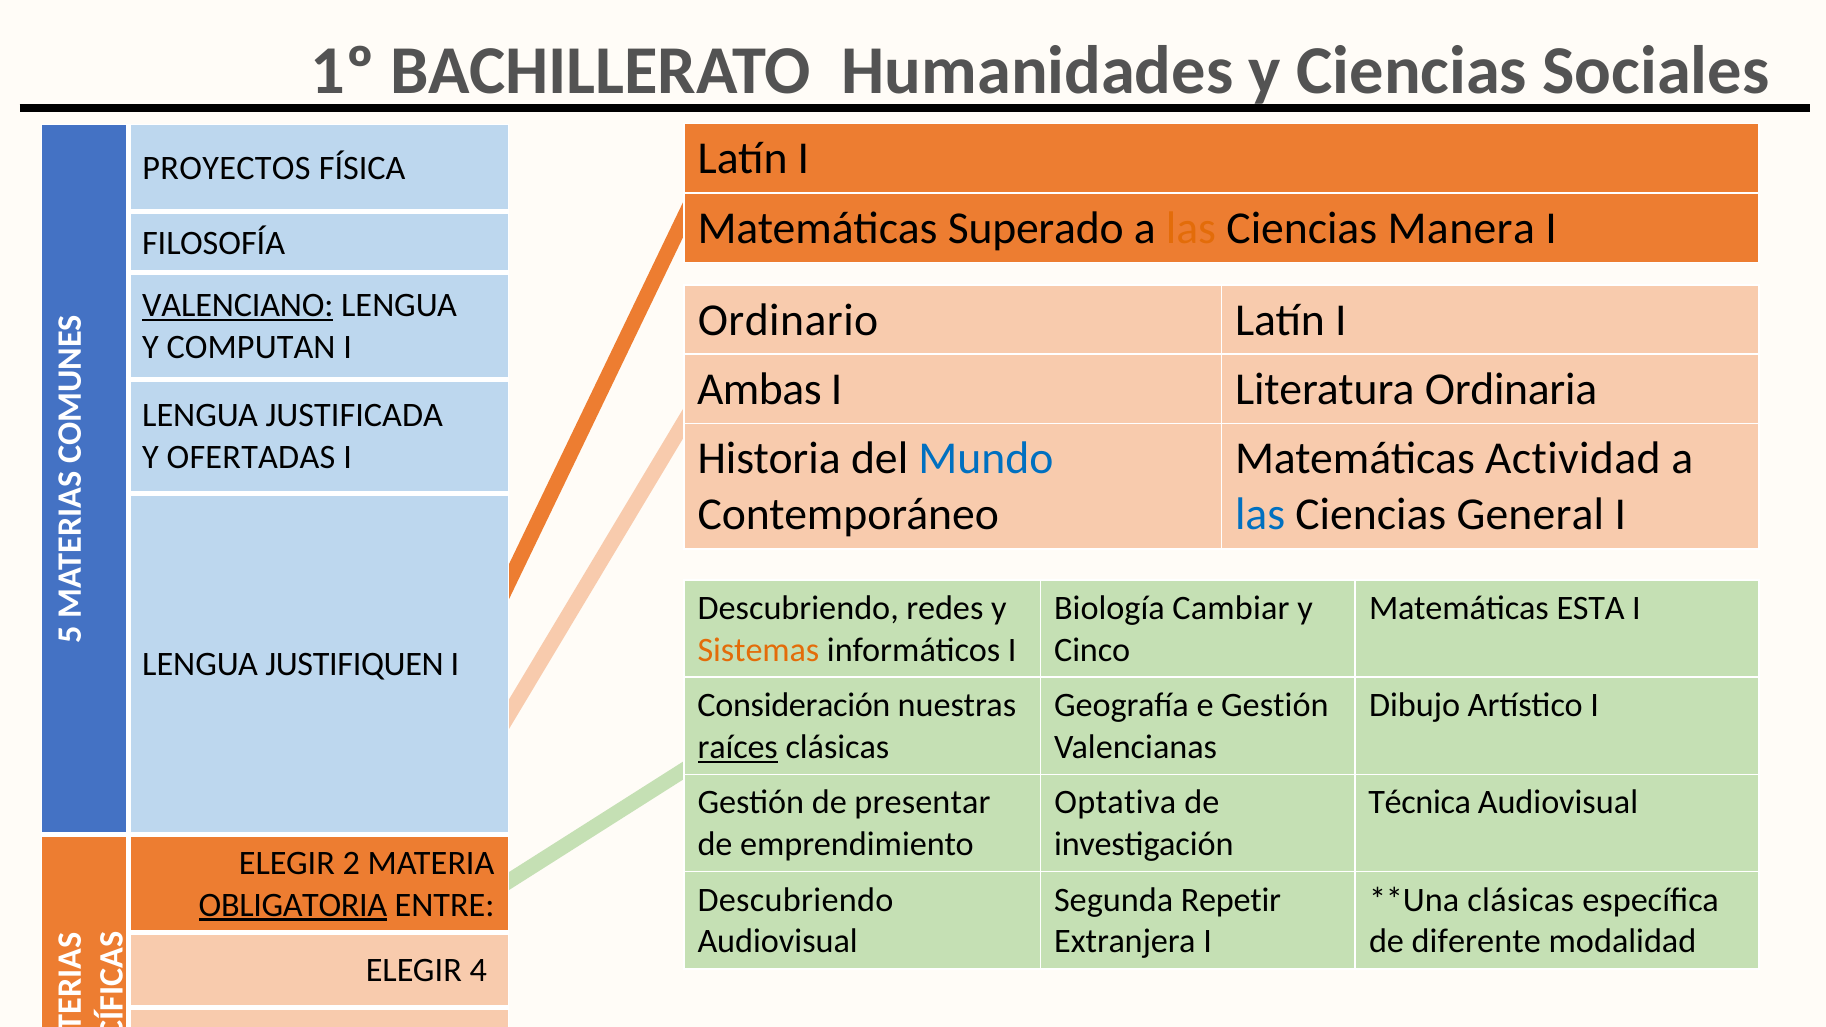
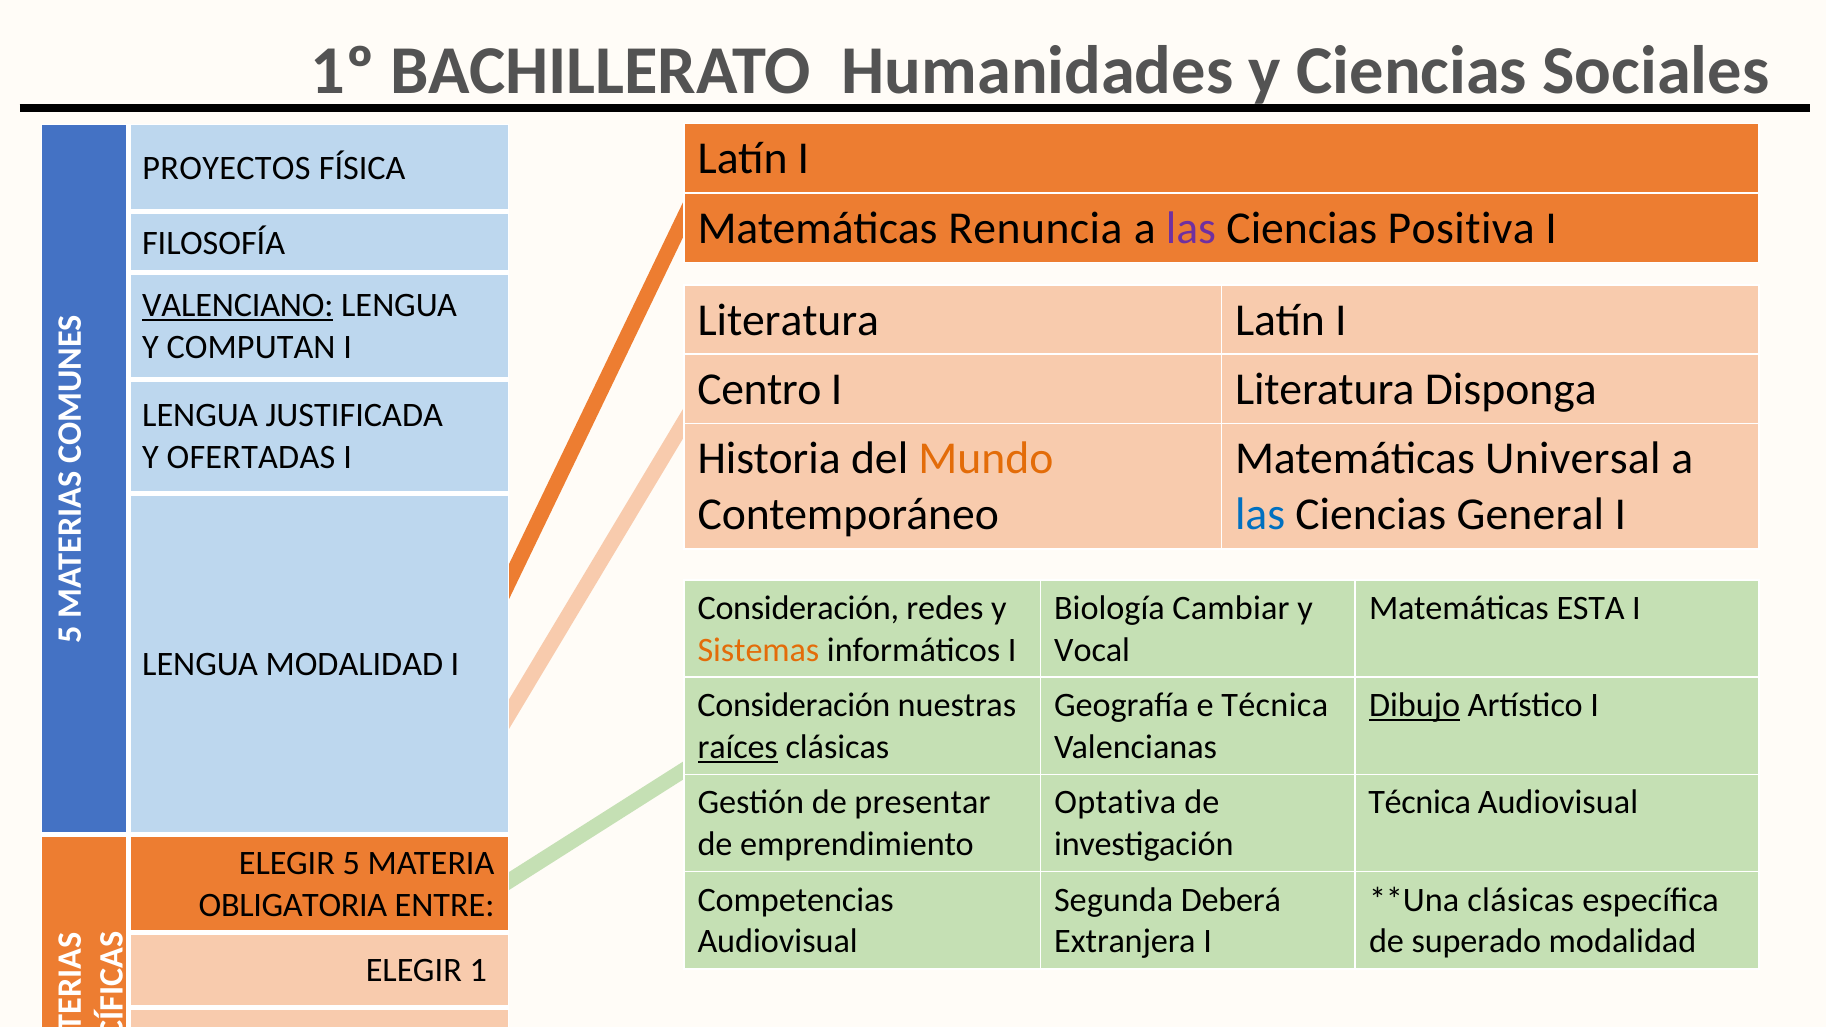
Superado: Superado -> Renuncia (1035, 228)
las colour: orange -> purple (1191, 228)
Manera: Manera -> Positiva (1461, 228)
Ordinario: Ordinario -> Literatura (788, 320)
Ambas: Ambas -> Centro (759, 389)
Ordinaria: Ordinaria -> Disponga (1511, 389)
Mundo colour: blue -> orange (986, 459)
Actividad: Actividad -> Universal (1573, 459)
Descubriendo: Descubriendo -> Consideración (798, 608)
Cinco: Cinco -> Vocal (1092, 650)
LENGUA JUSTIFIQUEN: JUSTIFIQUEN -> MODALIDAD (354, 664)
e Gestión: Gestión -> Técnica (1275, 705)
Dibujo underline: none -> present (1415, 705)
ELEGIR 2: 2 -> 5 (351, 863)
Descubriendo: Descubriendo -> Competencias (796, 900)
Repetir: Repetir -> Deberá (1231, 900)
OBLIGATORIA underline: present -> none (293, 905)
diferente: diferente -> superado (1476, 942)
4: 4 -> 1 (478, 970)
